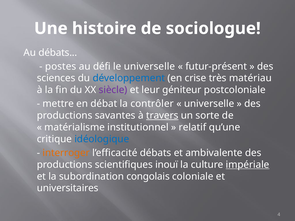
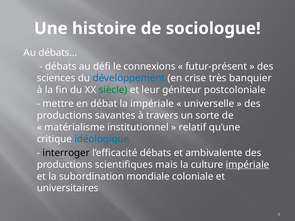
postes: postes -> débats (61, 66)
le universelle: universelle -> connexions (150, 66)
matériau: matériau -> banquier (250, 78)
siècle colour: purple -> green (113, 90)
la contrôler: contrôler -> impériale (152, 104)
travers underline: present -> none (162, 116)
interroger colour: orange -> black (66, 153)
inouï: inouï -> mais (167, 165)
congolais: congolais -> mondiale (148, 177)
